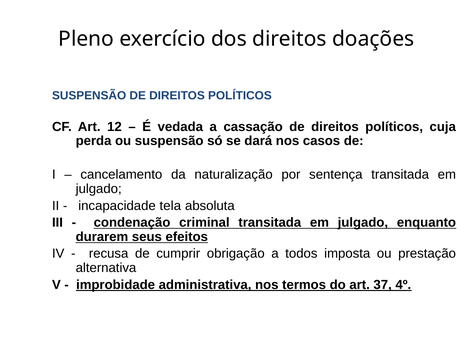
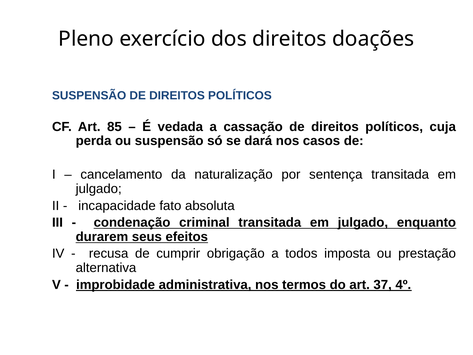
12: 12 -> 85 (114, 127)
tela: tela -> fato (170, 206)
